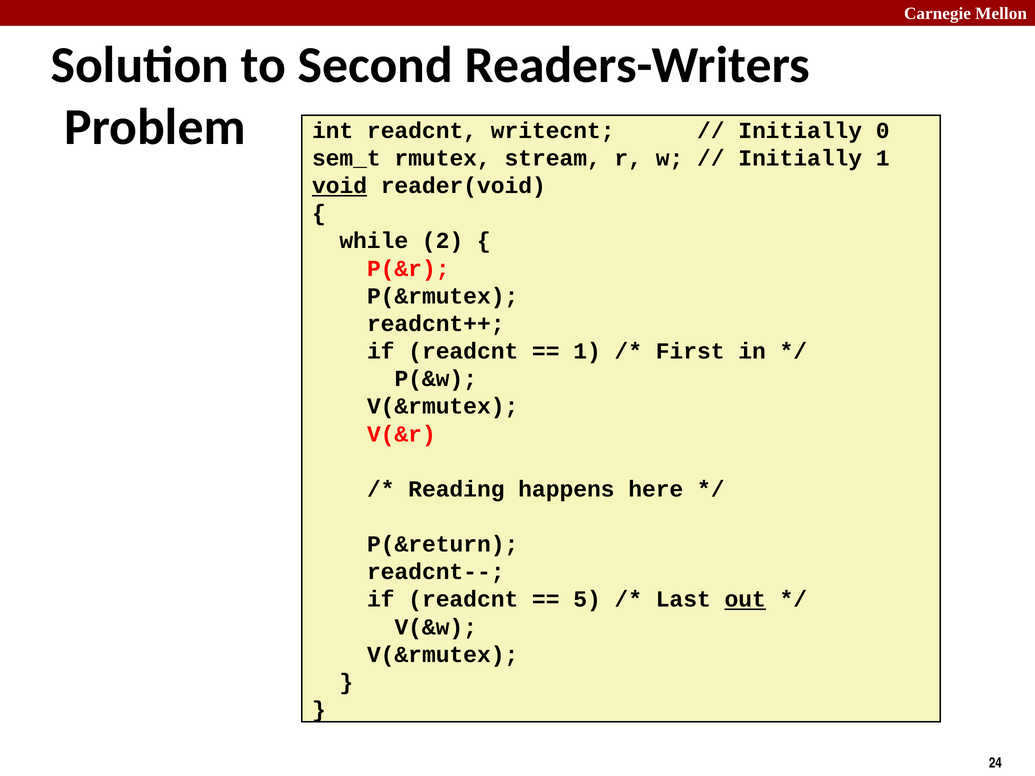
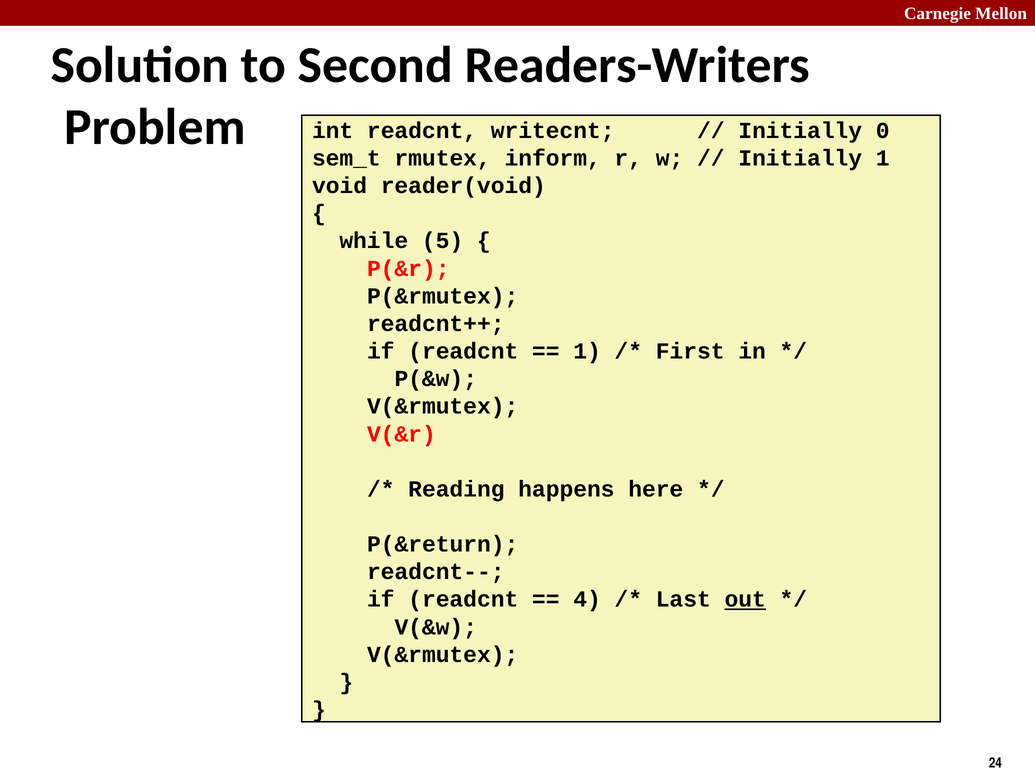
stream: stream -> inform (553, 158)
void underline: present -> none (340, 186)
2: 2 -> 5 (443, 241)
5: 5 -> 4 (587, 600)
